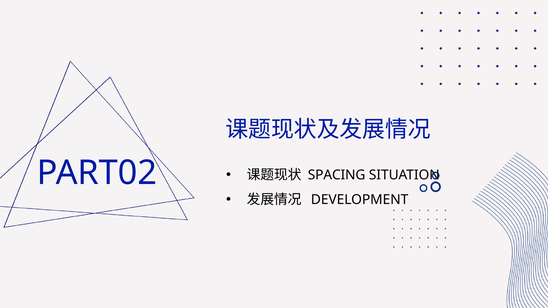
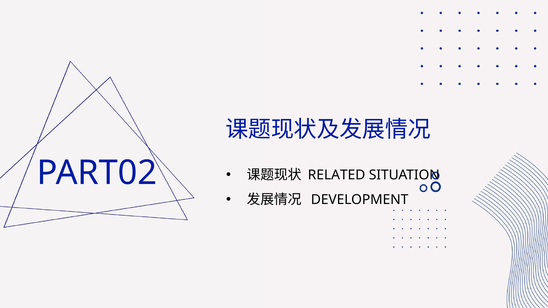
SPACING: SPACING -> RELATED (337, 175)
